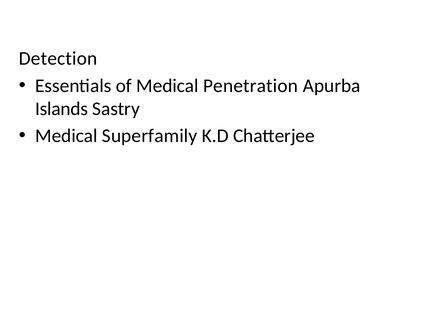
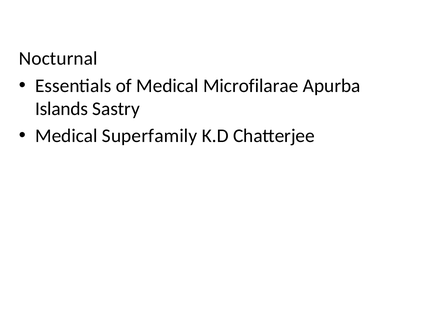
Detection: Detection -> Nocturnal (58, 59)
Penetration: Penetration -> Microfilarae (251, 86)
